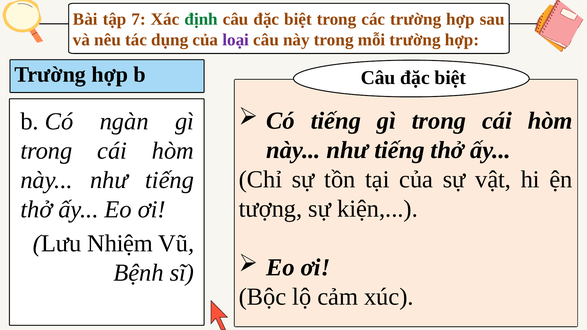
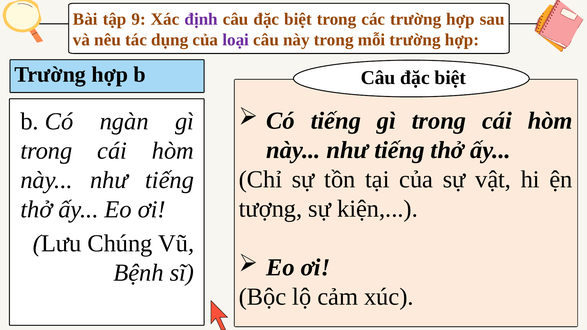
7: 7 -> 9 (139, 19)
định colour: green -> purple (201, 19)
Nhiệm: Nhiệm -> Chúng (120, 244)
